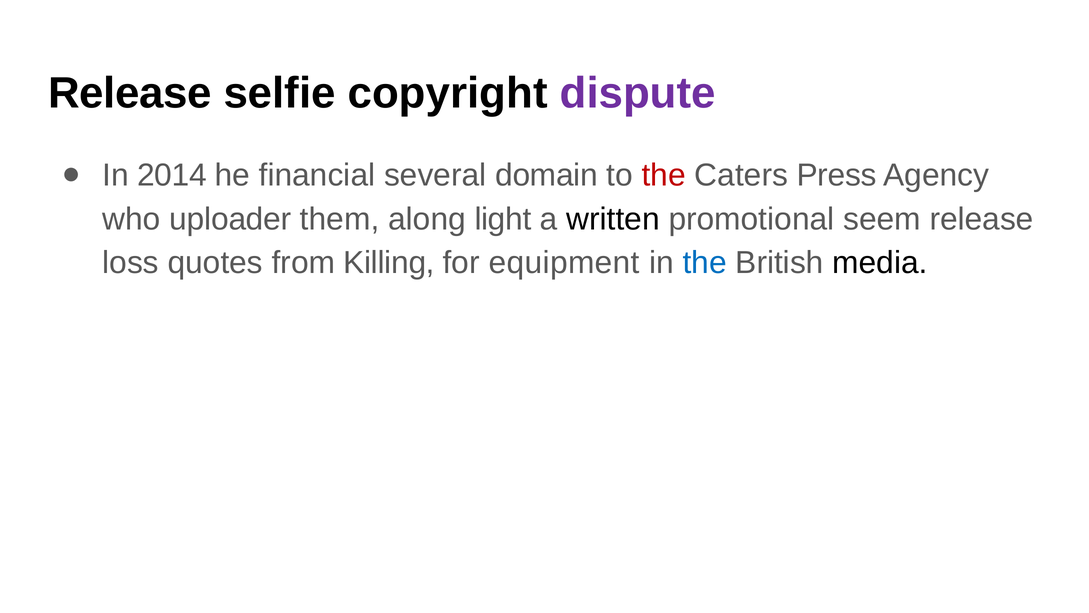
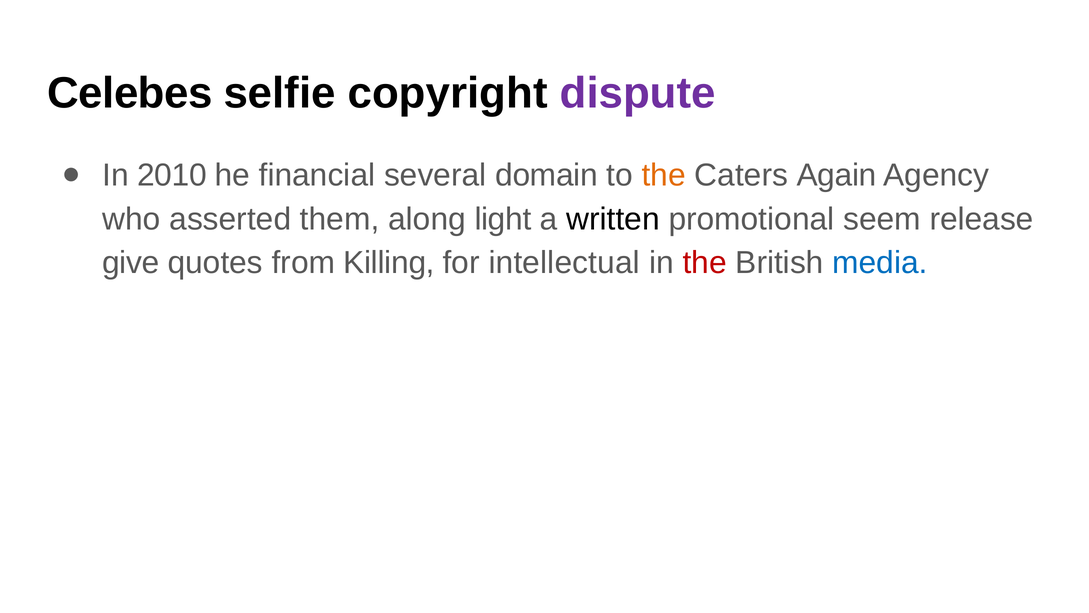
Release: Release -> Celebes (130, 93)
2014: 2014 -> 2010 (172, 175)
the colour: red -> orange (664, 175)
Press: Press -> Again (837, 175)
uploader: uploader -> asserted (230, 219)
loss: loss -> give (131, 263)
equipment: equipment -> intellectual (564, 263)
the colour: blue -> red (705, 263)
media colour: black -> blue (880, 263)
